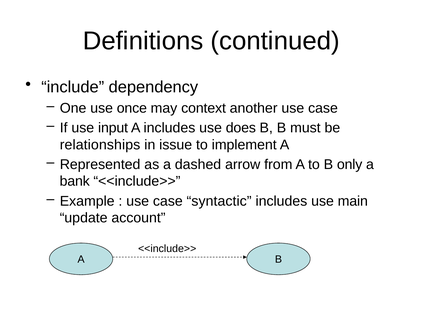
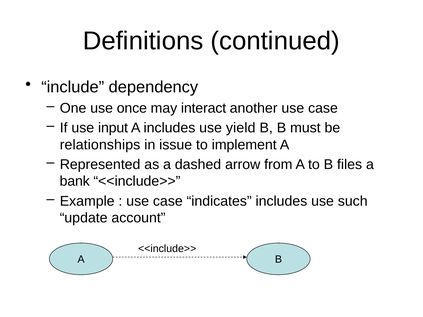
context: context -> interact (204, 108)
does: does -> yield (241, 128)
only: only -> files (350, 165)
syntactic: syntactic -> indicates (219, 201)
main: main -> such (353, 201)
